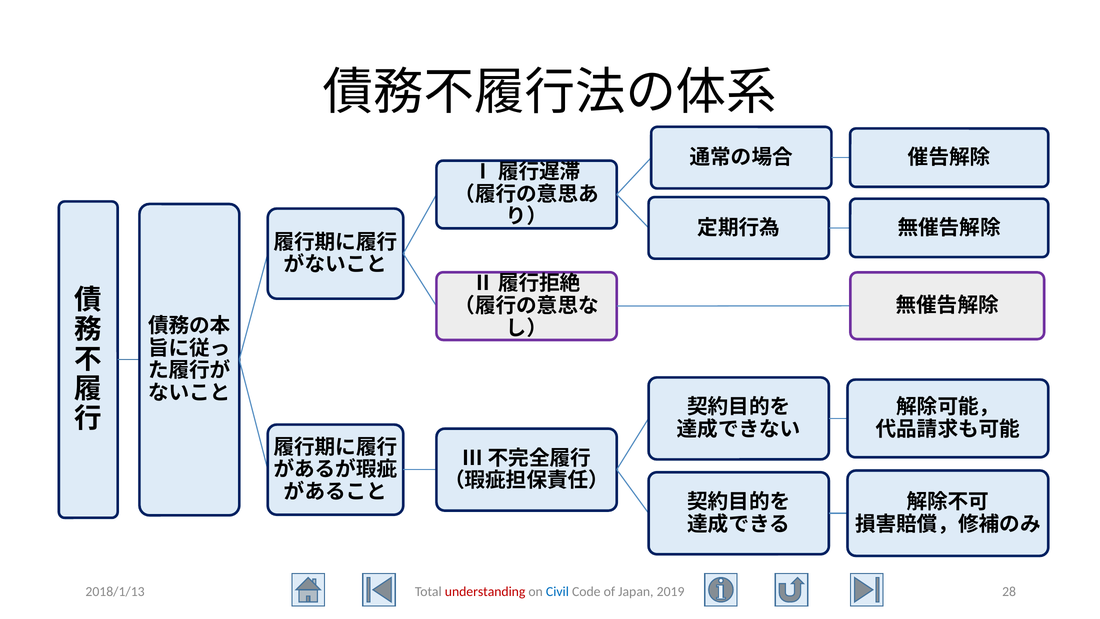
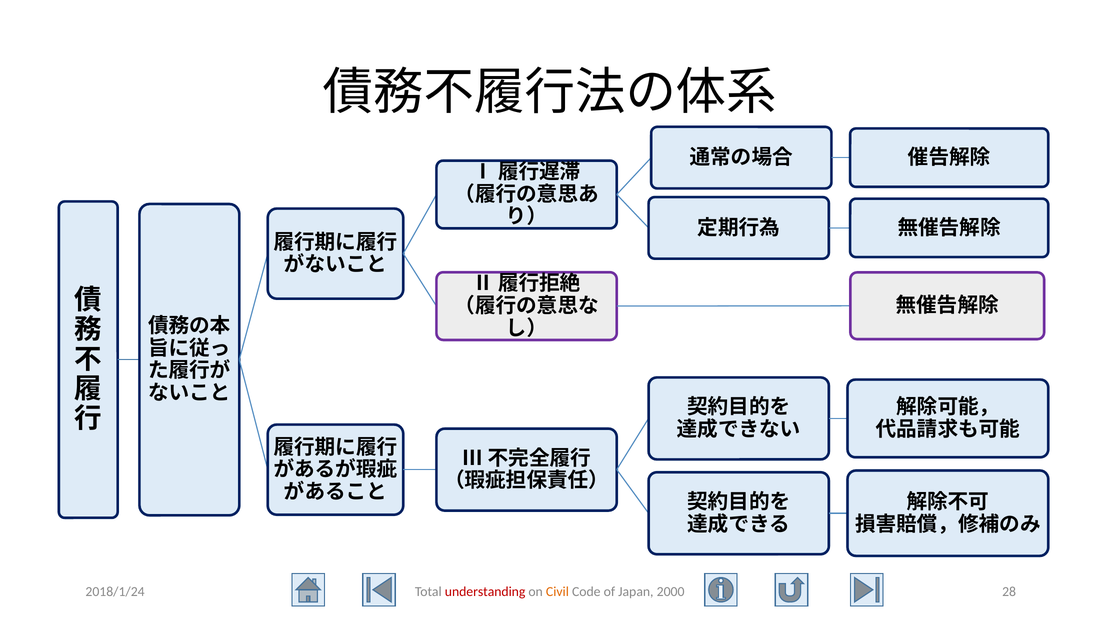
2018/1/13: 2018/1/13 -> 2018/1/24 (115, 592)
Civil colour: blue -> orange (557, 592)
2019: 2019 -> 2000 (671, 592)
